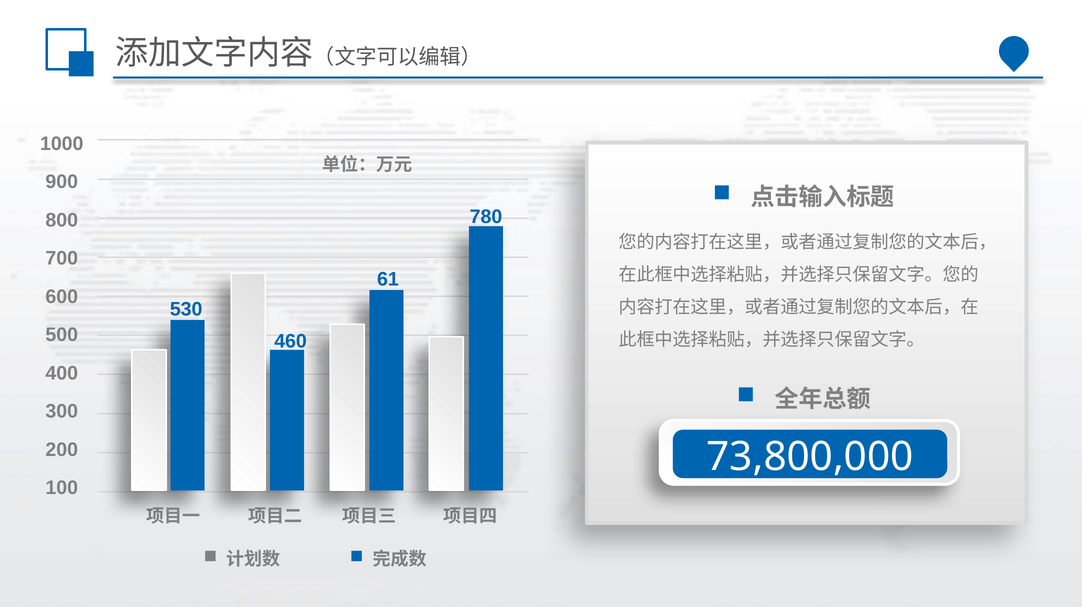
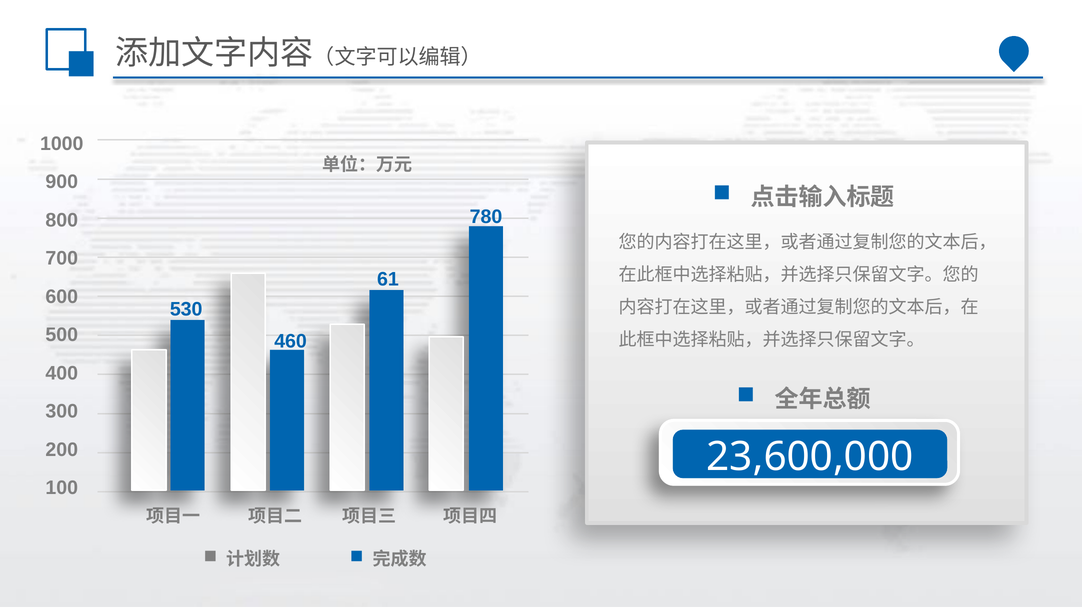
73,800,000: 73,800,000 -> 23,600,000 (810, 456)
